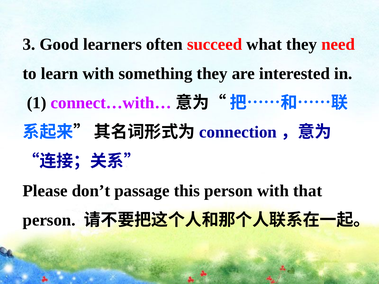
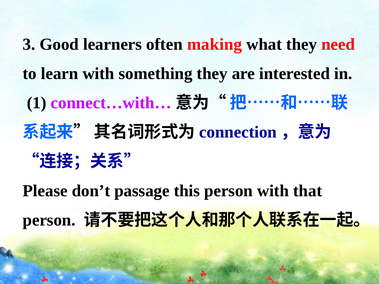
succeed: succeed -> making (215, 44)
